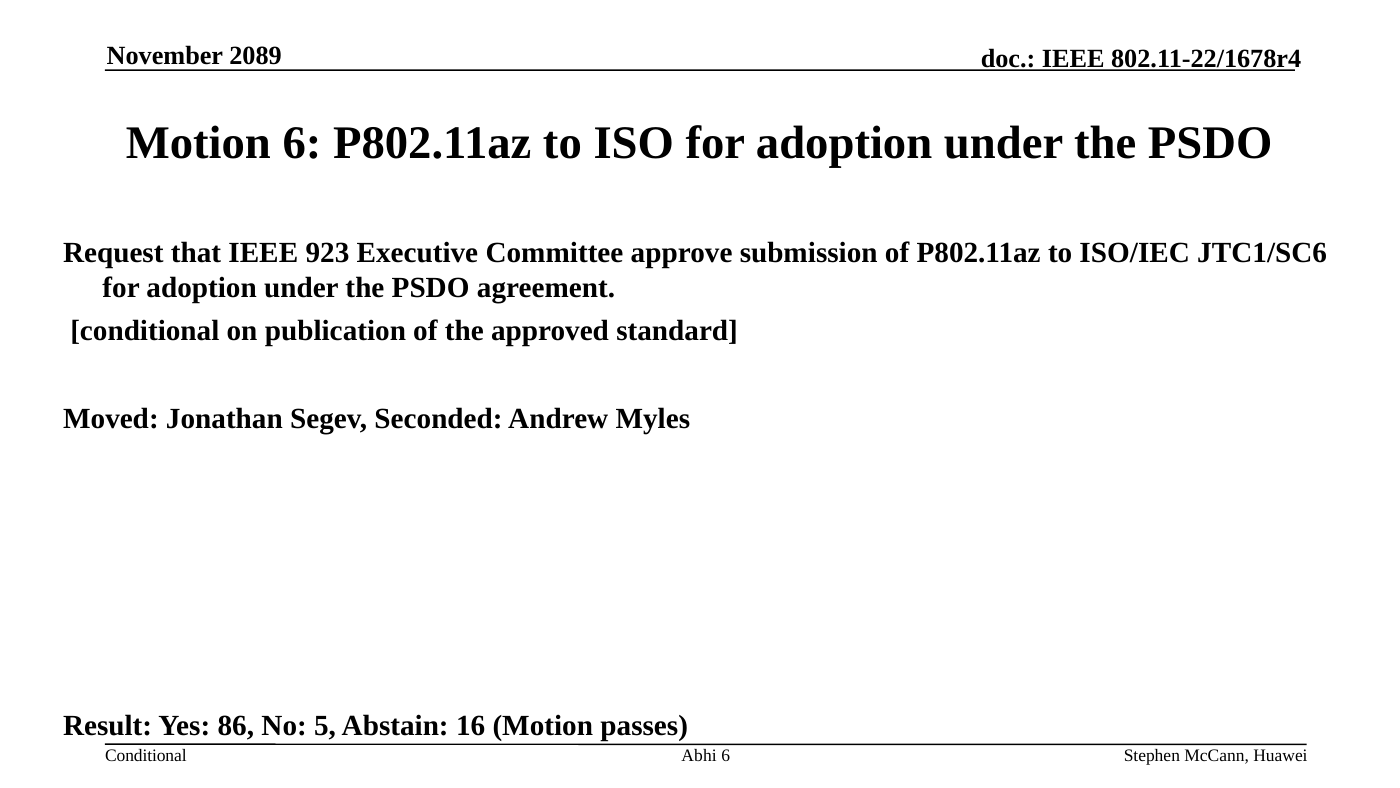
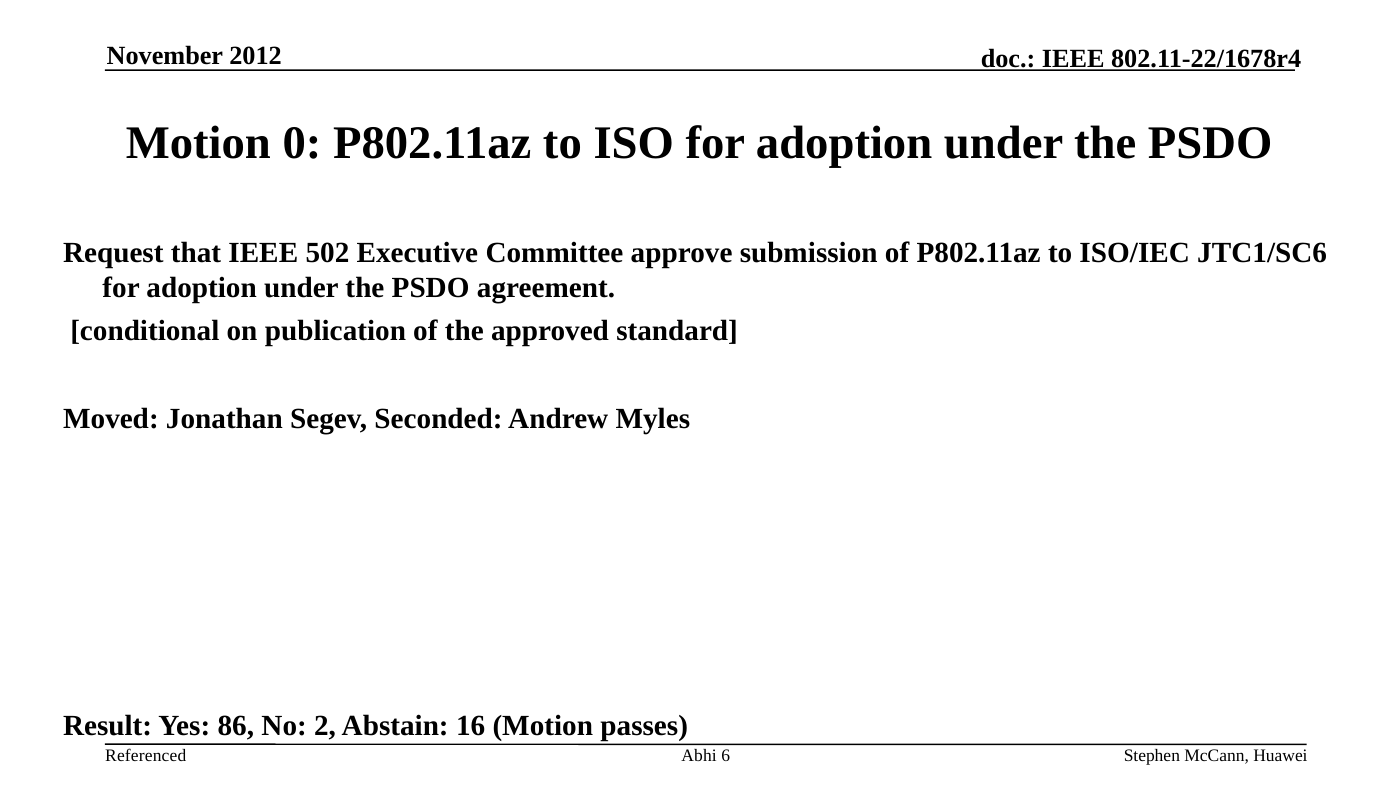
2089: 2089 -> 2012 (256, 56)
Motion 6: 6 -> 0 (302, 143)
923: 923 -> 502 (327, 252)
5: 5 -> 2 (325, 725)
Conditional: Conditional -> Referenced (146, 755)
